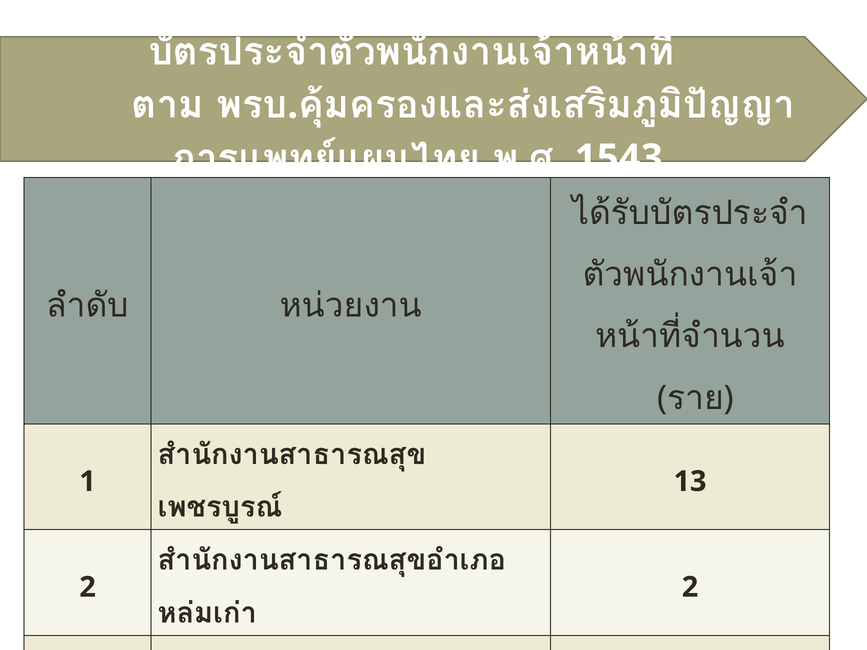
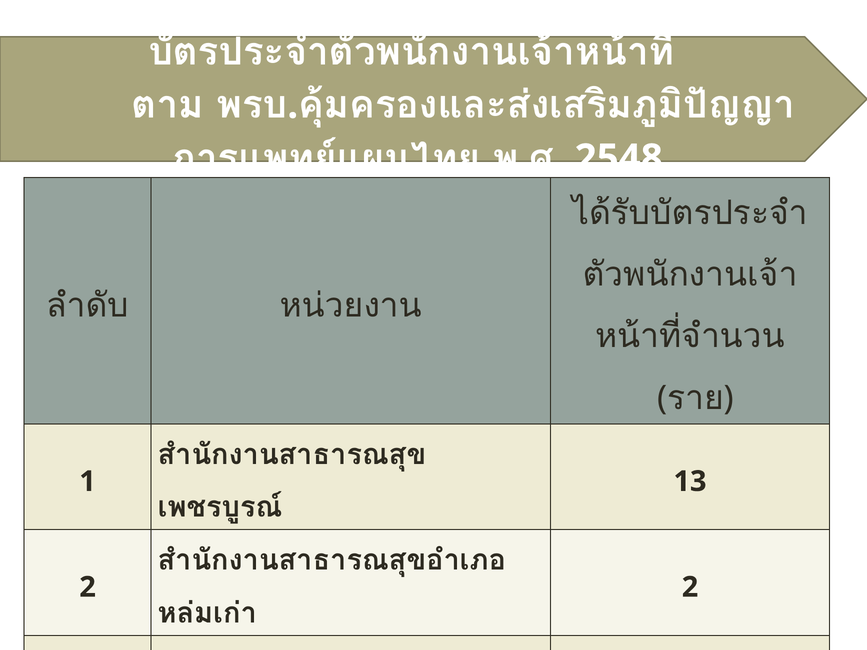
1543: 1543 -> 2548 (619, 158)
